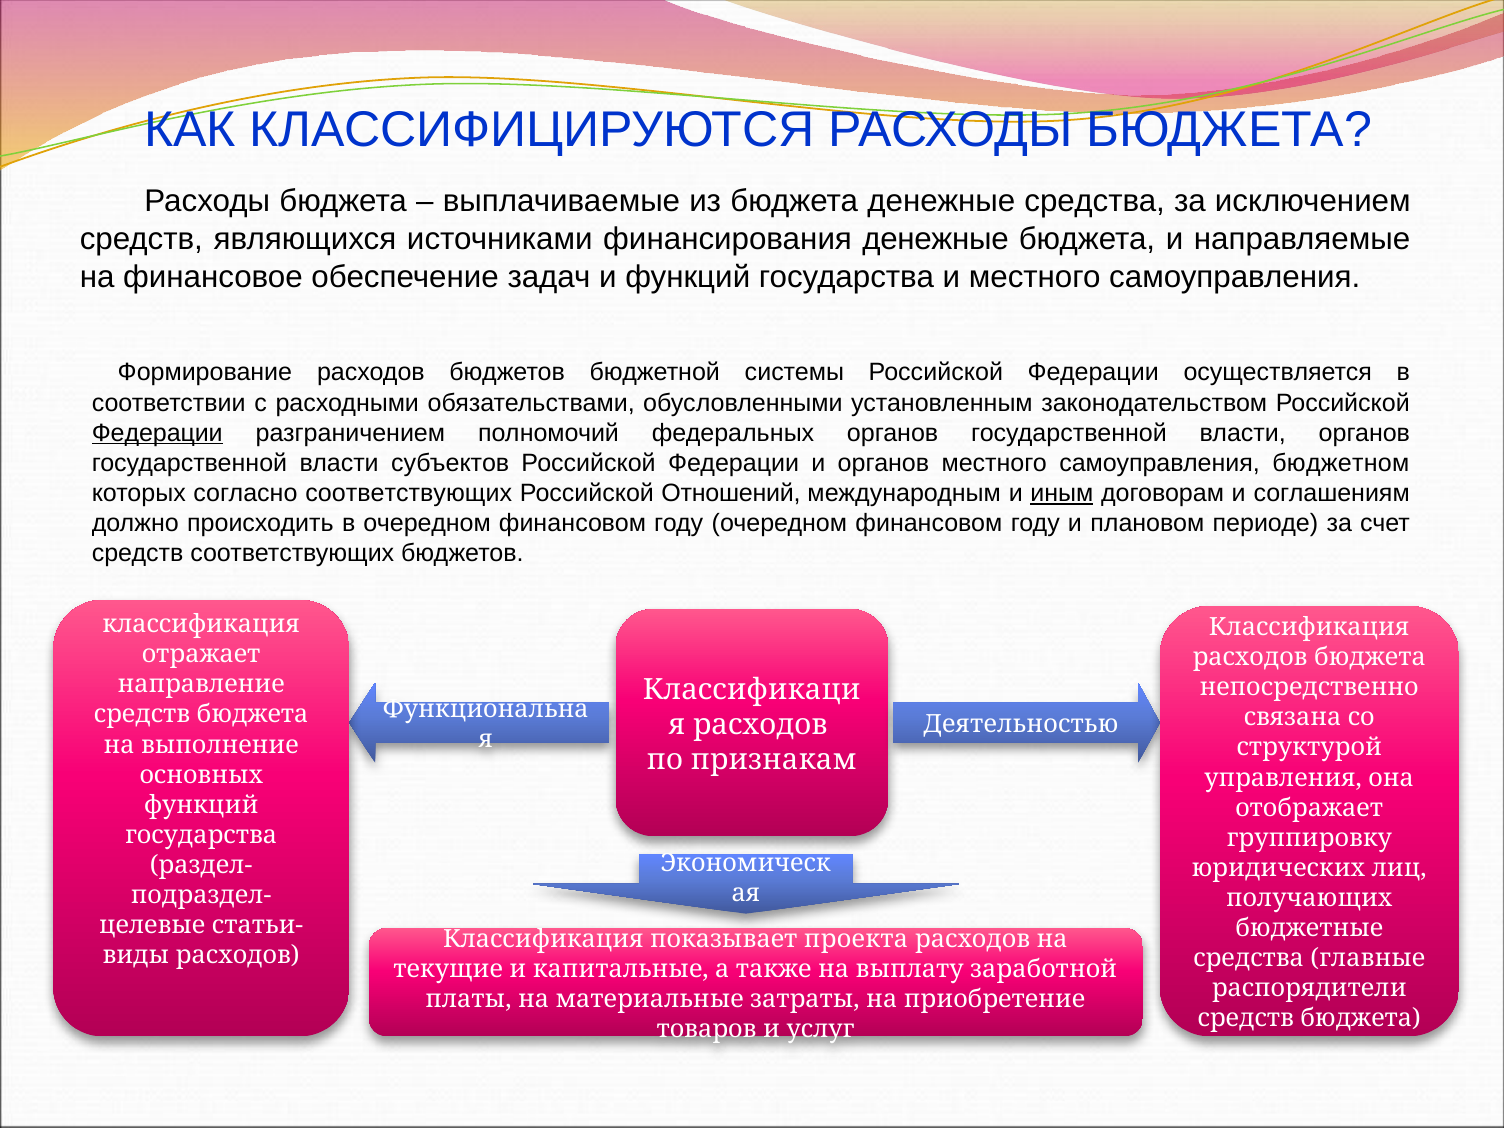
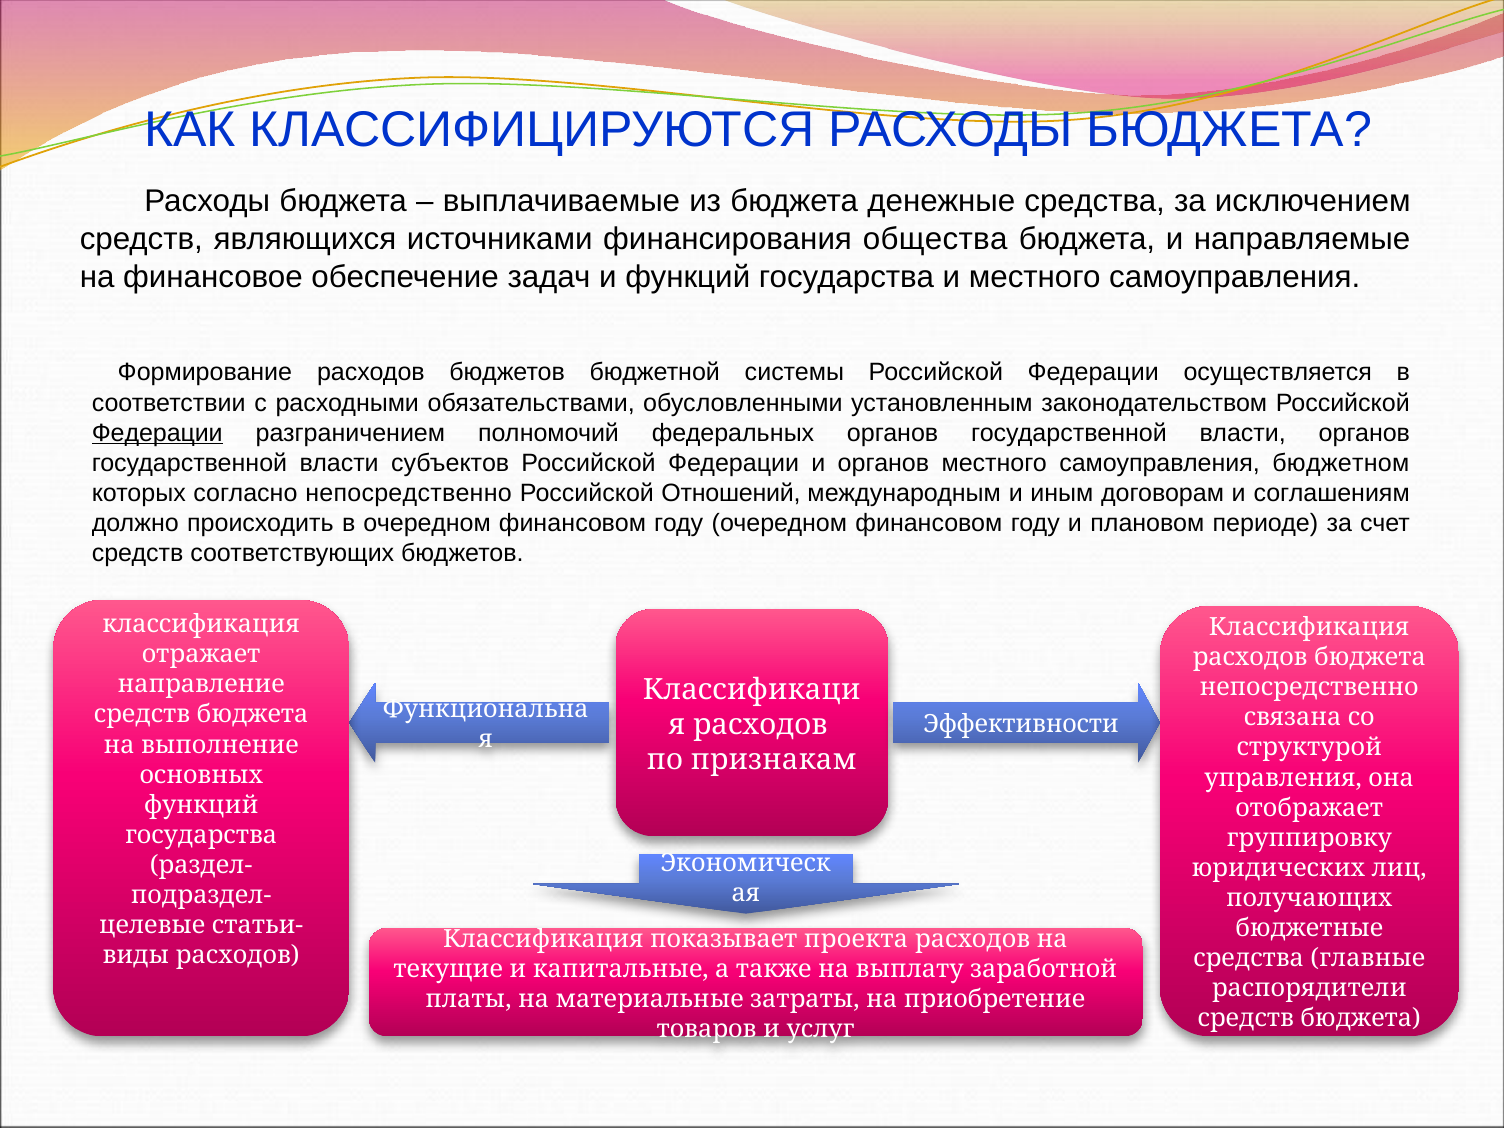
финансирования денежные: денежные -> общества (935, 239)
согласно соответствующих: соответствующих -> непосредственно (409, 493)
иным underline: present -> none (1062, 493)
Деятельностью: Деятельностью -> Эффективности (1021, 724)
